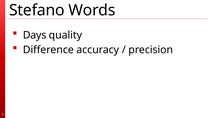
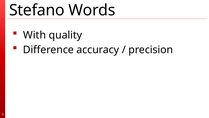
Days: Days -> With (34, 35)
